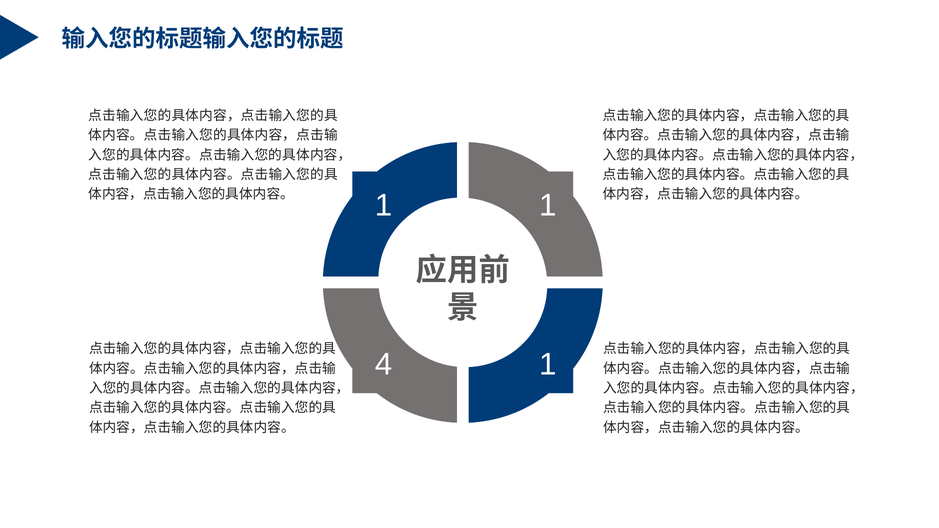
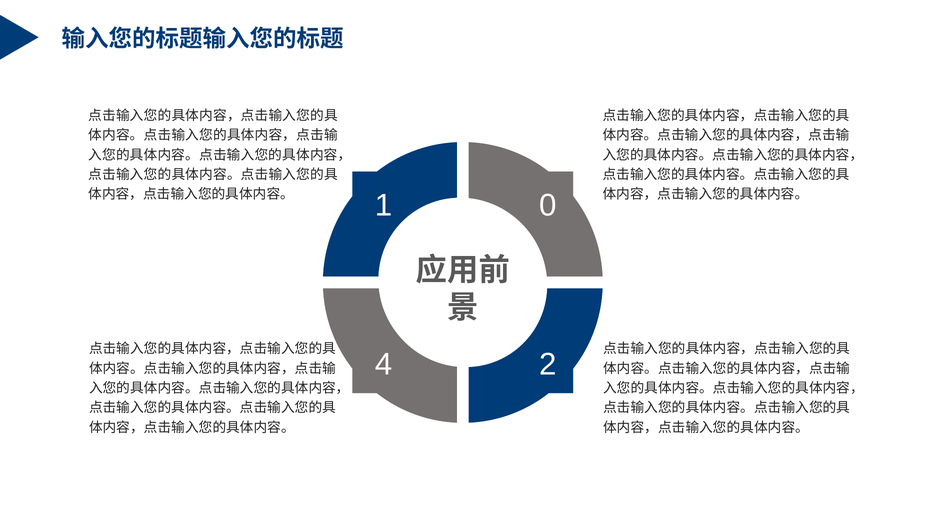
1 1: 1 -> 0 (548, 205)
4 1: 1 -> 2 (548, 364)
